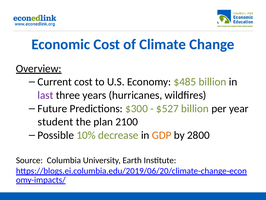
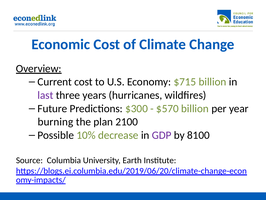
$485: $485 -> $715 (185, 82)
$527: $527 -> $570 (167, 108)
student: student -> burning (55, 122)
GDP colour: orange -> purple (162, 135)
2800: 2800 -> 8100 (198, 135)
